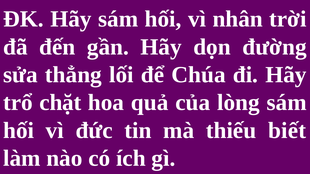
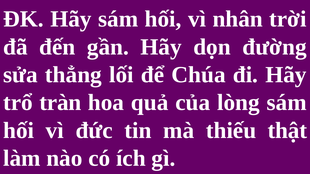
chặt: chặt -> tràn (60, 103)
biết: biết -> thật (287, 131)
